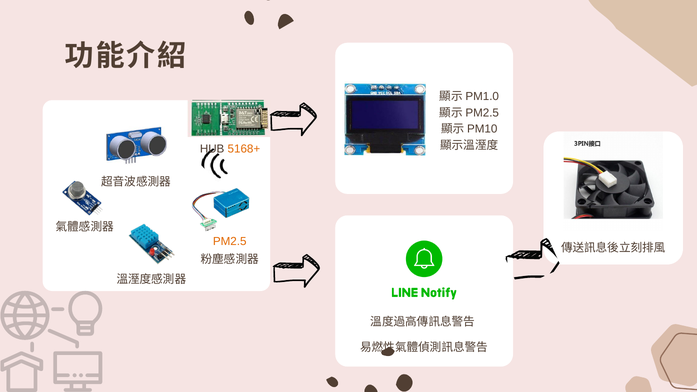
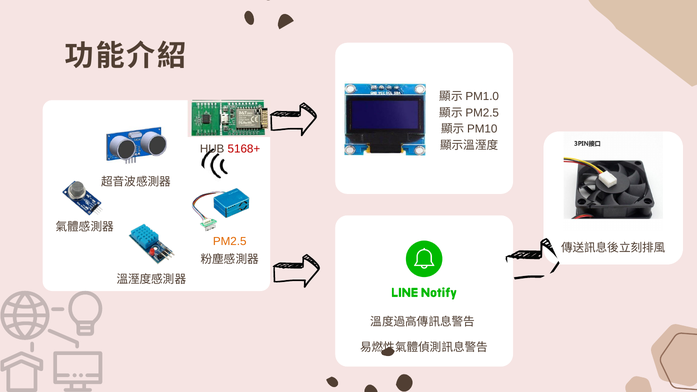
5168+ colour: orange -> red (244, 149)
